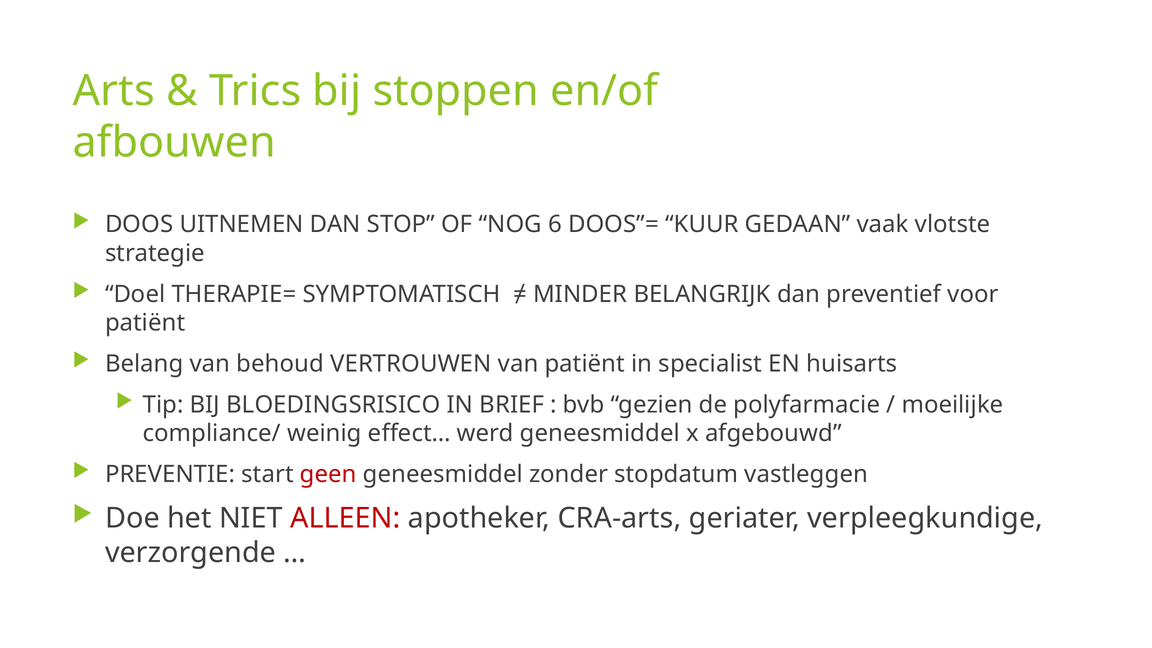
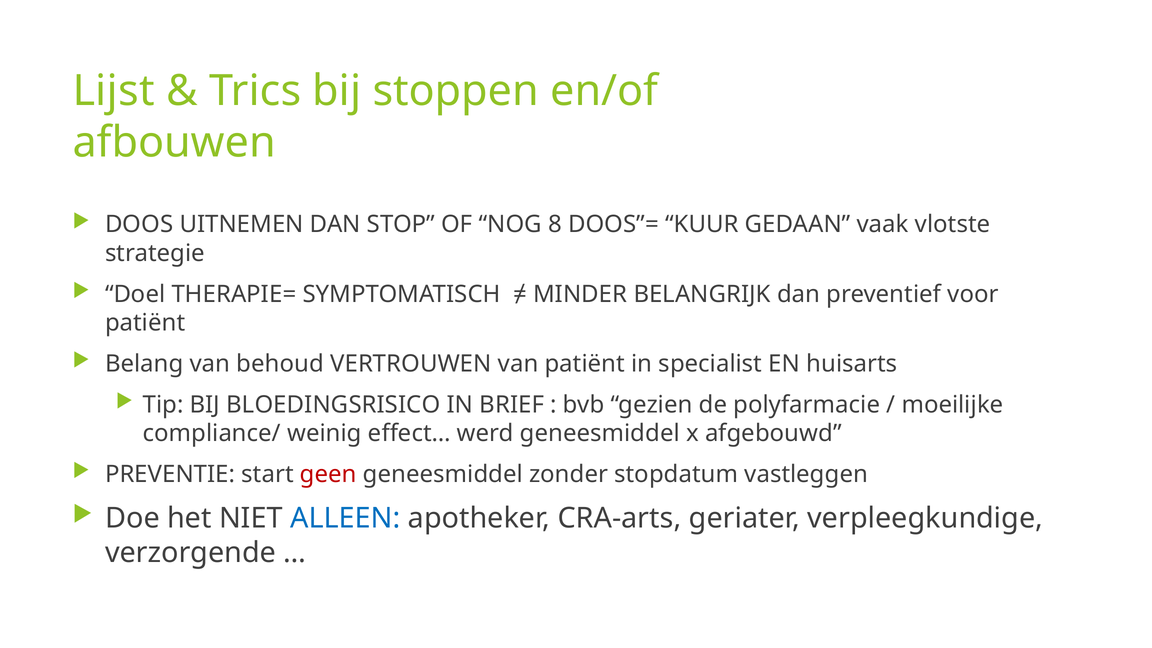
Arts: Arts -> Lijst (114, 91)
6: 6 -> 8 (555, 225)
ALLEEN colour: red -> blue (345, 518)
